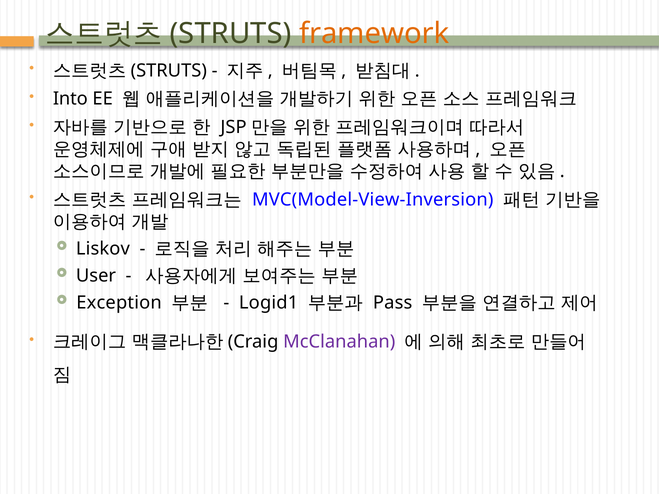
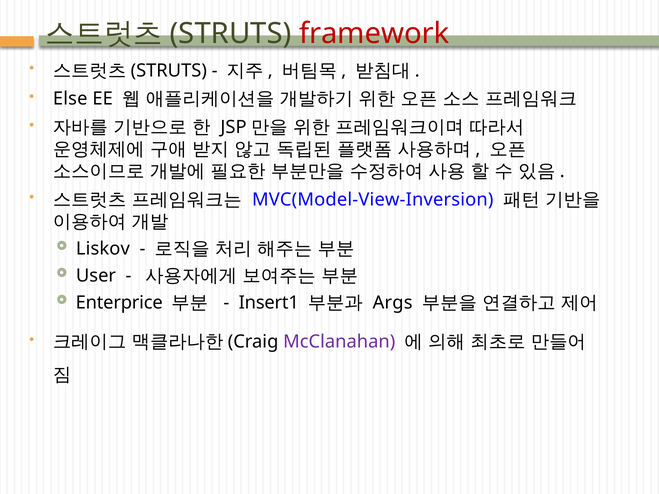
framework colour: orange -> red (374, 34)
Into: Into -> Else (70, 99)
Exception: Exception -> Enterprice (119, 303)
Logid1: Logid1 -> Insert1 (269, 303)
Pass: Pass -> Args (393, 303)
